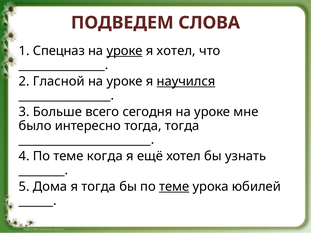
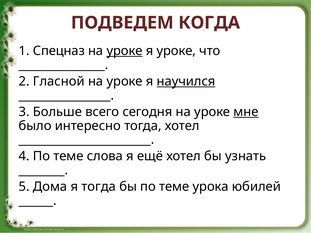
СЛОВА: СЛОВА -> КОГДА (209, 23)
я хотел: хотел -> уроке (176, 51)
мне underline: none -> present (246, 112)
тогда тогда: тогда -> хотел (182, 126)
когда: когда -> слова (105, 156)
теме underline: present -> none (174, 187)
